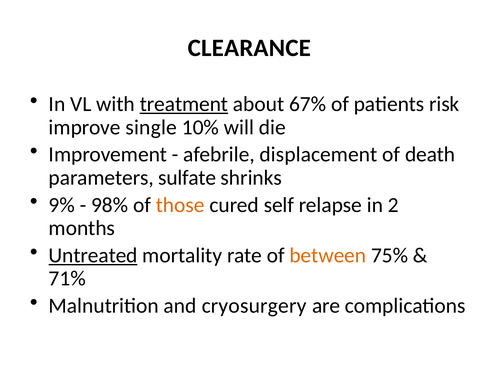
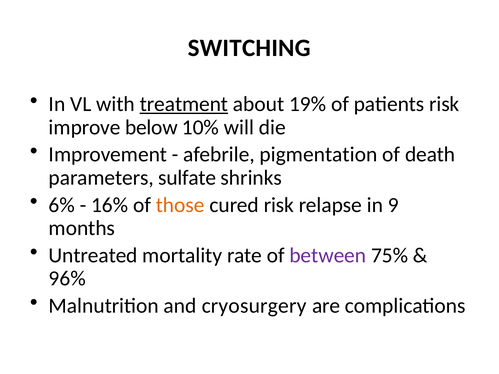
CLEARANCE: CLEARANCE -> SWITCHING (249, 48)
67%: 67% -> 19% (308, 104)
single: single -> below (151, 127)
displacement: displacement -> pigmentation (319, 155)
9%: 9% -> 6% (62, 205)
98%: 98% -> 16% (110, 205)
cured self: self -> risk (279, 205)
2: 2 -> 9 (393, 205)
Untreated underline: present -> none (93, 256)
between colour: orange -> purple (328, 256)
71%: 71% -> 96% (67, 279)
